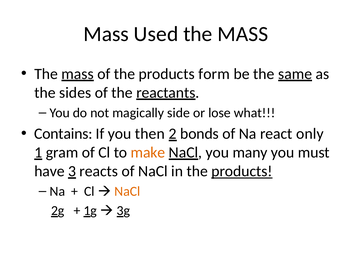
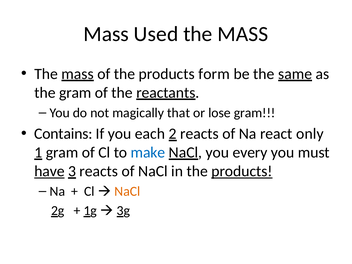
the sides: sides -> gram (75, 93)
side: side -> that (179, 113)
lose what: what -> gram (255, 113)
then: then -> each (150, 134)
bonds: bonds -> reacts (199, 134)
make colour: orange -> blue (148, 152)
many: many -> every (250, 152)
have underline: none -> present (49, 171)
